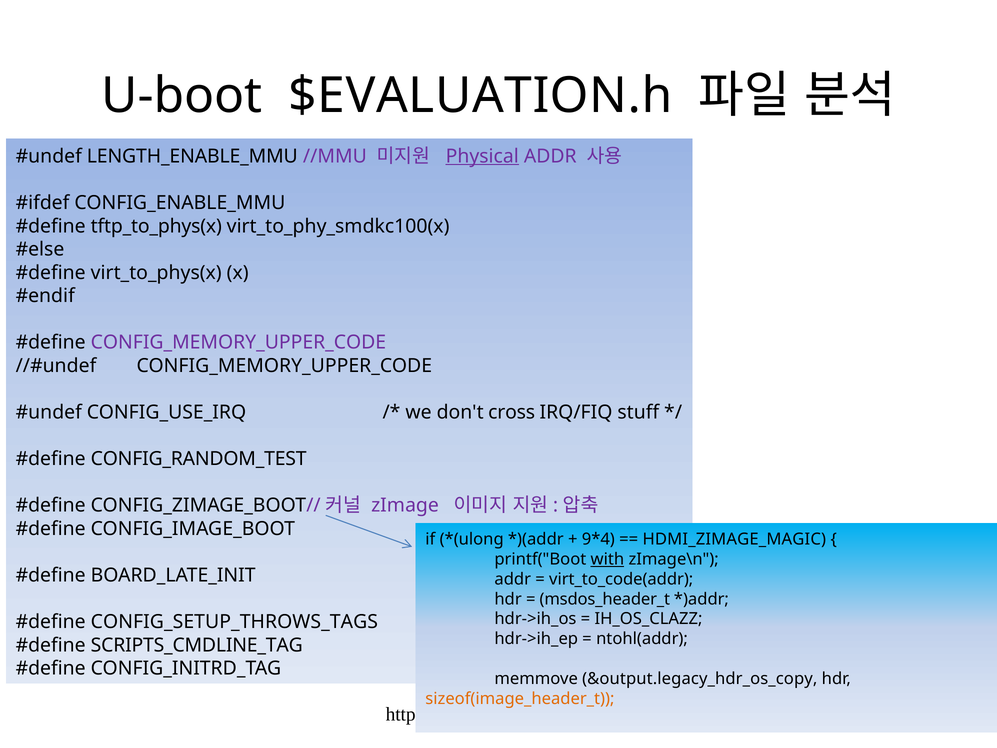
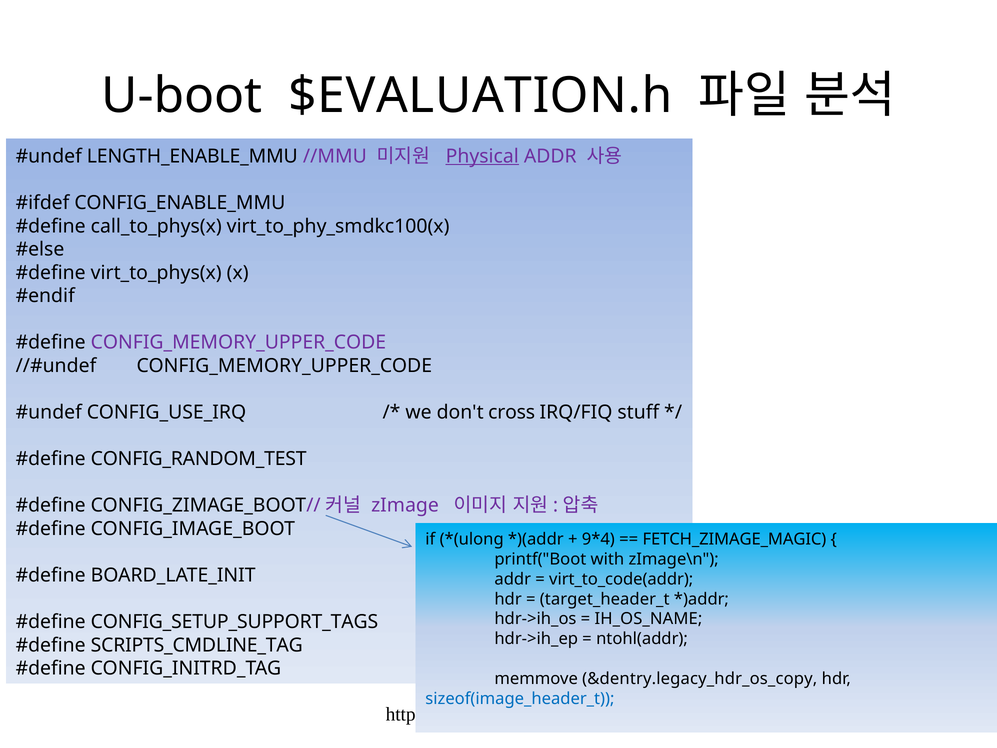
tftp_to_phys(x: tftp_to_phys(x -> call_to_phys(x (156, 226)
HDMI_ZIMAGE_MAGIC: HDMI_ZIMAGE_MAGIC -> FETCH_ZIMAGE_MAGIC (734, 539)
with underline: present -> none (607, 559)
msdos_header_t: msdos_header_t -> target_header_t (605, 599)
IH_OS_CLAZZ: IH_OS_CLAZZ -> IH_OS_NAME (648, 619)
CONFIG_SETUP_THROWS_TAGS: CONFIG_SETUP_THROWS_TAGS -> CONFIG_SETUP_SUPPORT_TAGS (234, 622)
&output.legacy_hdr_os_copy: &output.legacy_hdr_os_copy -> &dentry.legacy_hdr_os_copy (700, 679)
sizeof(image_header_t colour: orange -> blue (520, 699)
